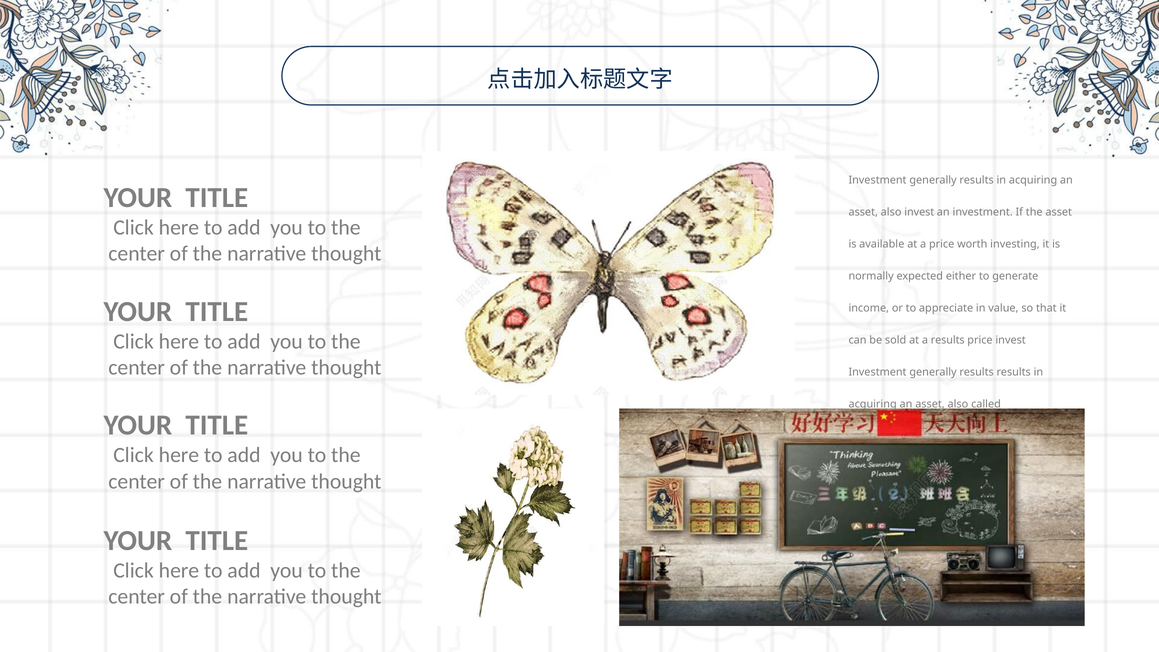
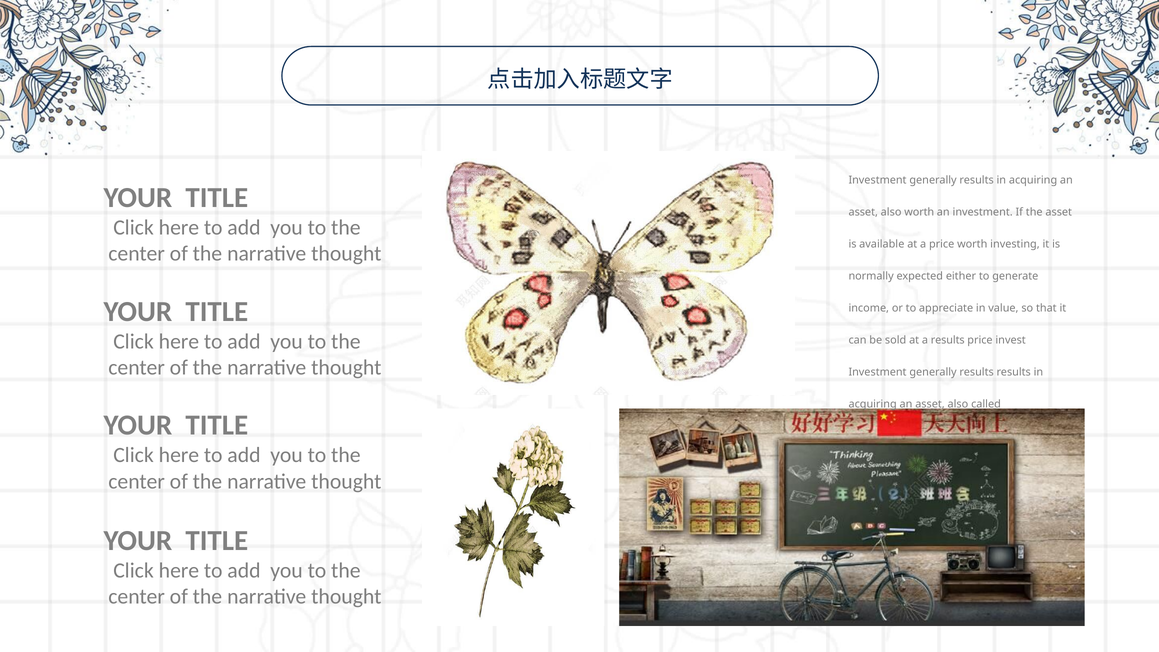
also invest: invest -> worth (919, 212)
